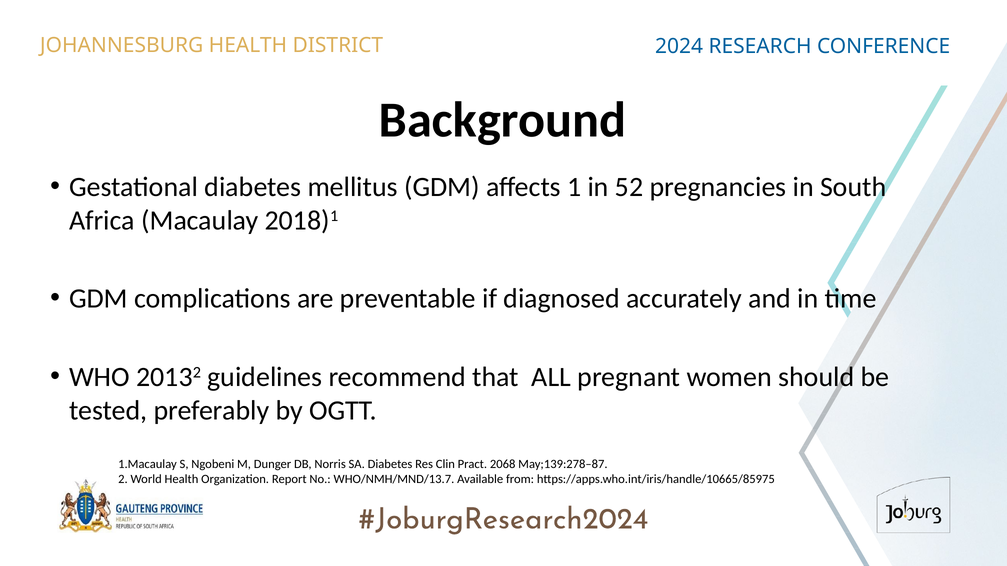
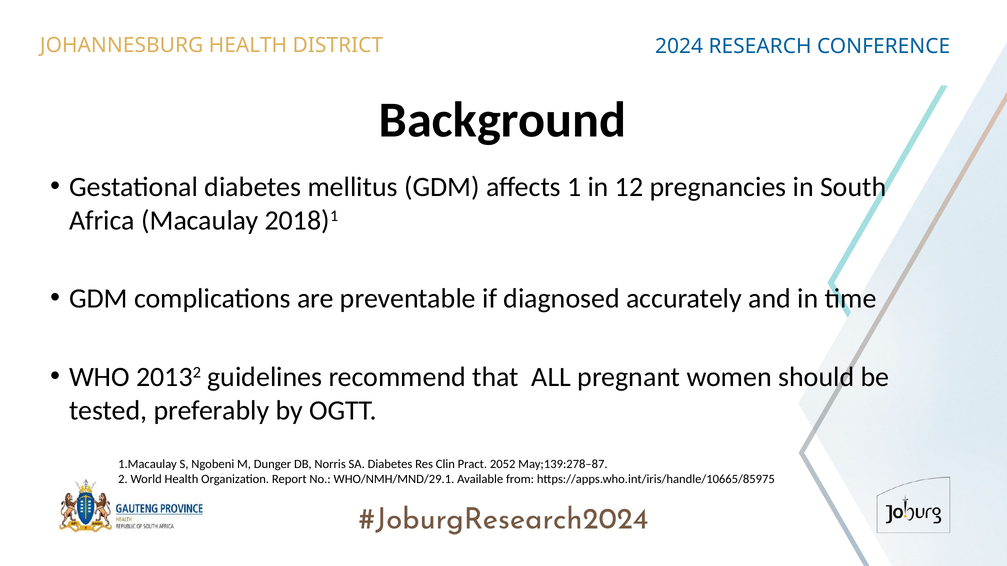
52: 52 -> 12 (629, 187)
2068: 2068 -> 2052 (503, 464)
WHO/NMH/MND/13.7: WHO/NMH/MND/13.7 -> WHO/NMH/MND/29.1 (394, 479)
